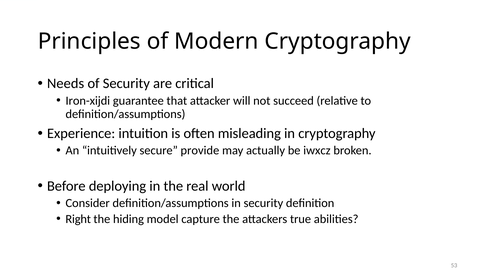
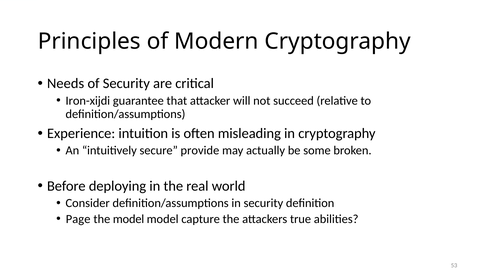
iwxcz: iwxcz -> some (317, 151)
Right: Right -> Page (78, 219)
the hiding: hiding -> model (129, 219)
